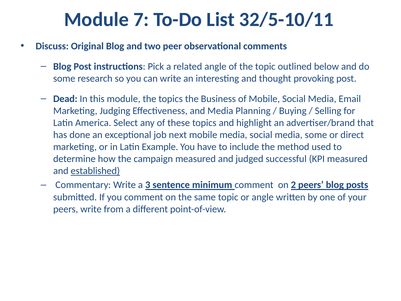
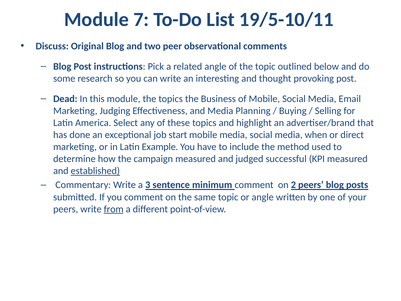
32/5-10/11: 32/5-10/11 -> 19/5-10/11 (286, 19)
next: next -> start (178, 135)
media some: some -> when (316, 135)
from underline: none -> present (114, 209)
